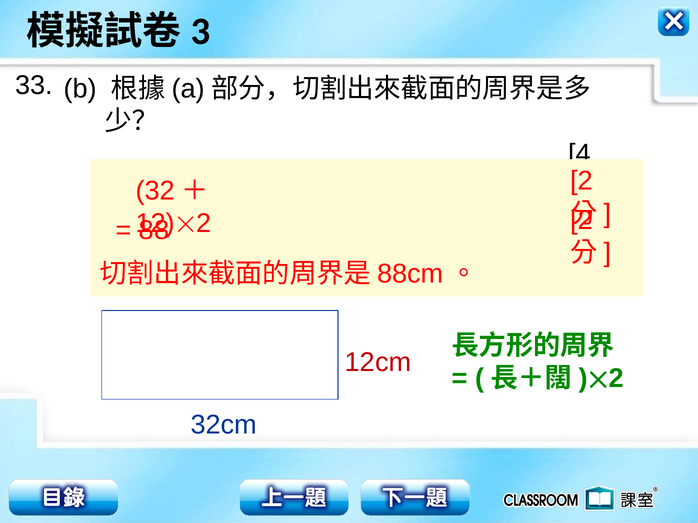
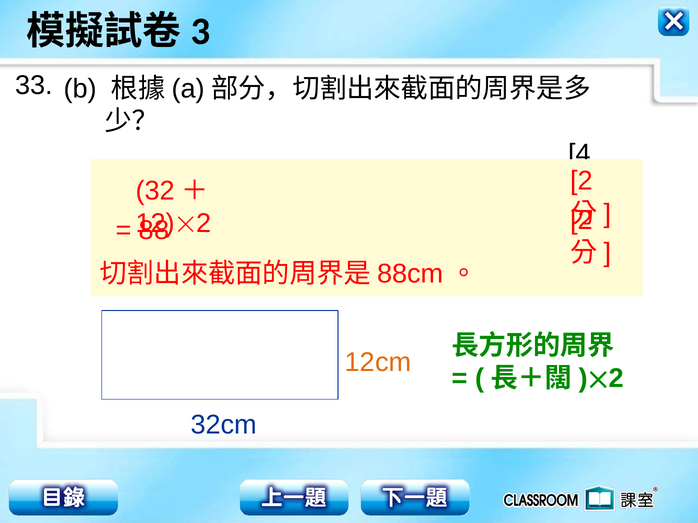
12cm colour: red -> orange (378, 362)
